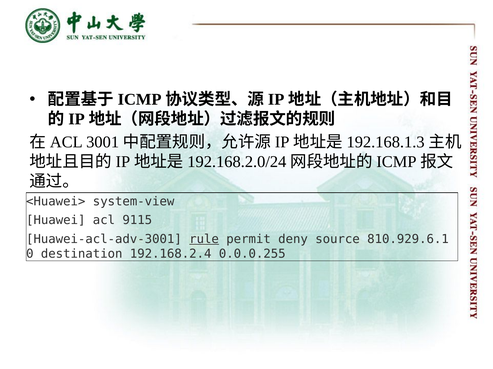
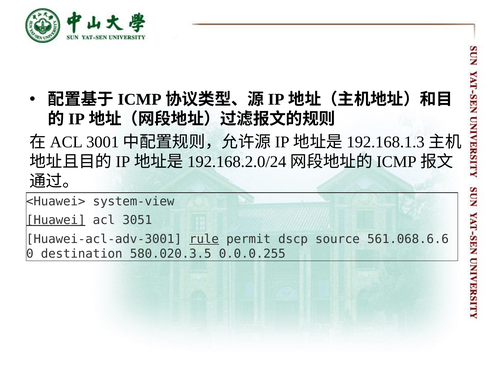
Huawei underline: none -> present (56, 221)
9115: 9115 -> 3051 (137, 221)
deny: deny -> dscp (293, 240)
810.929.6.1: 810.929.6.1 -> 561.068.6.6 (408, 240)
192.168.2.4: 192.168.2.4 -> 580.020.3.5 (171, 254)
